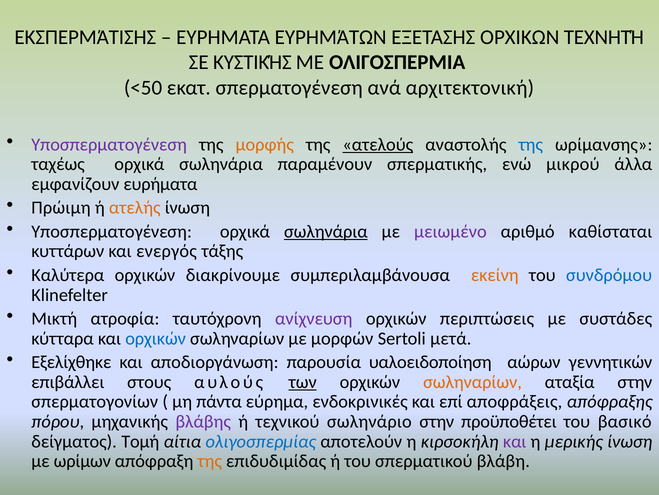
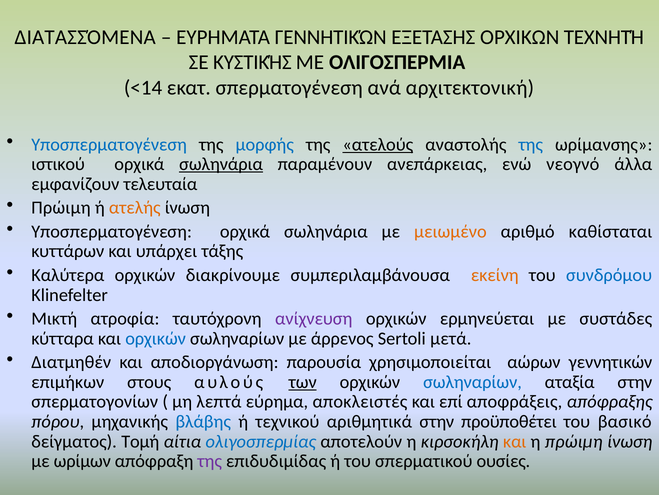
ΕΚΣΠΕΡΜΆΤΙΣΗΣ: ΕΚΣΠΕΡΜΆΤΙΣΗΣ -> ΔΙΑΤΑΣΣΌΜΕΝΑ (85, 37)
ΕΥΡΗΜΑΤΑ ΕΥΡΗΜΆΤΩΝ: ΕΥΡΗΜΆΤΩΝ -> ΓΕΝΝΗΤΙΚΏΝ (331, 37)
<50: <50 -> <14 (143, 88)
Υποσπερματογένεση colour: purple -> blue (109, 144)
μορφής colour: orange -> blue (265, 144)
ταχέως: ταχέως -> ιστικού (58, 164)
σωληνάρια underline: none -> present (221, 164)
σπερματικής: σπερματικής -> ανεπάρκειας (437, 164)
μικρού: μικρού -> νεογνό (573, 164)
ευρήματα: ευρήματα -> τελευταία (160, 184)
σωληνάρια underline: present -> none (326, 231)
μειωμένο colour: purple -> orange (450, 231)
ενεργός: ενεργός -> υπάρχει (167, 251)
περιπτώσεις: περιπτώσεις -> ερμηνεύεται (487, 318)
μορφών: μορφών -> άρρενος (342, 338)
Εξελίχθηκε: Εξελίχθηκε -> Διατμηθέν (71, 362)
υαλοειδοποίηση: υαλοειδοποίηση -> χρησιμοποιείται (430, 362)
επιβάλλει: επιβάλλει -> επιμήκων (68, 381)
σωληναρίων colour: orange -> blue (472, 381)
πάντα: πάντα -> λεπτά (219, 401)
ενδοκρινικές: ενδοκρινικές -> αποκλειστές (360, 401)
βλάβης colour: purple -> blue (203, 421)
σωληνάριο: σωληνάριο -> αριθμητικά (369, 421)
και colour: purple -> orange (515, 441)
η μερικής: μερικής -> πρώιμη (574, 441)
της colour: orange -> purple (210, 461)
βλάβη: βλάβη -> ουσίες (503, 461)
